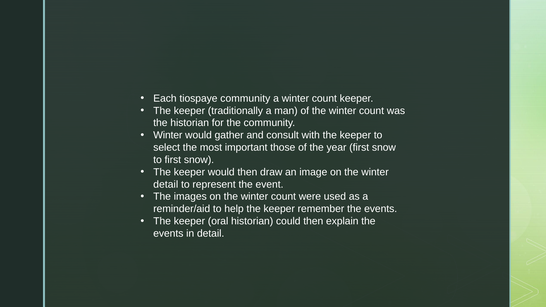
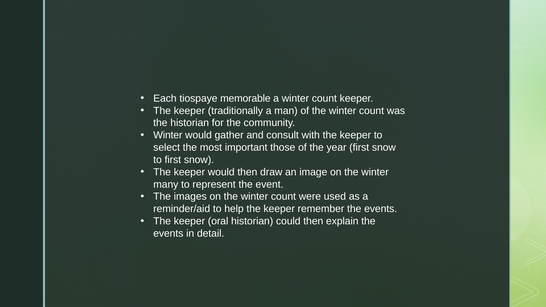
tiospaye community: community -> memorable (245, 98)
detail: detail -> many (166, 184)
